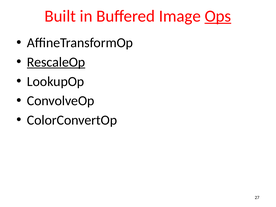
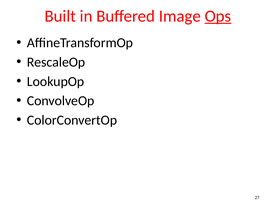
RescaleOp underline: present -> none (56, 62)
